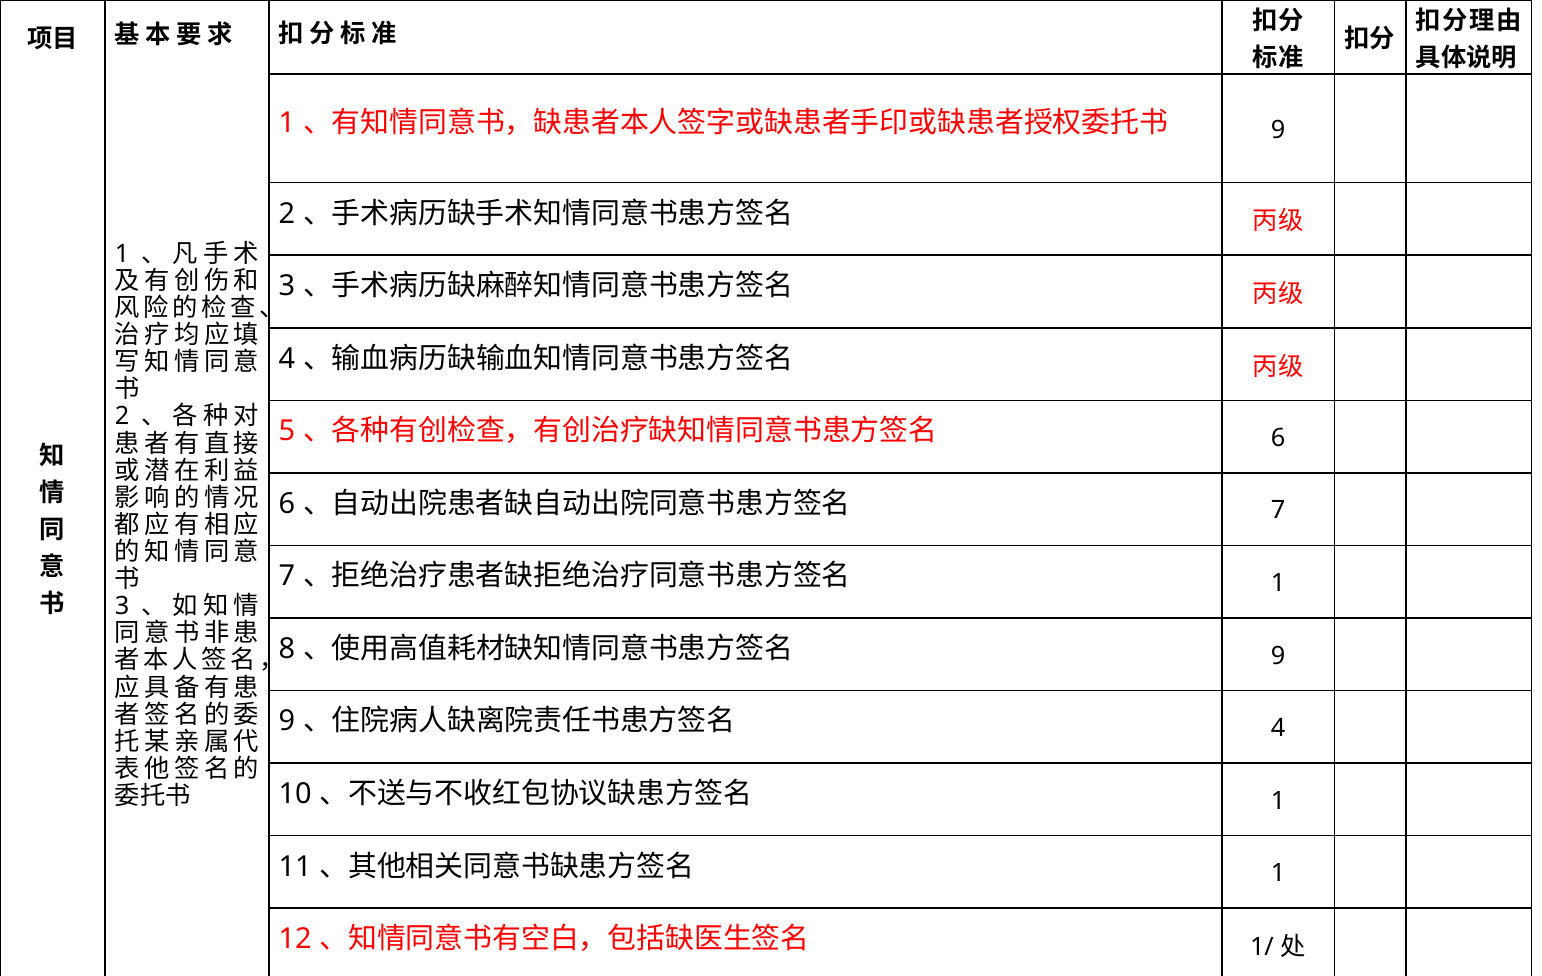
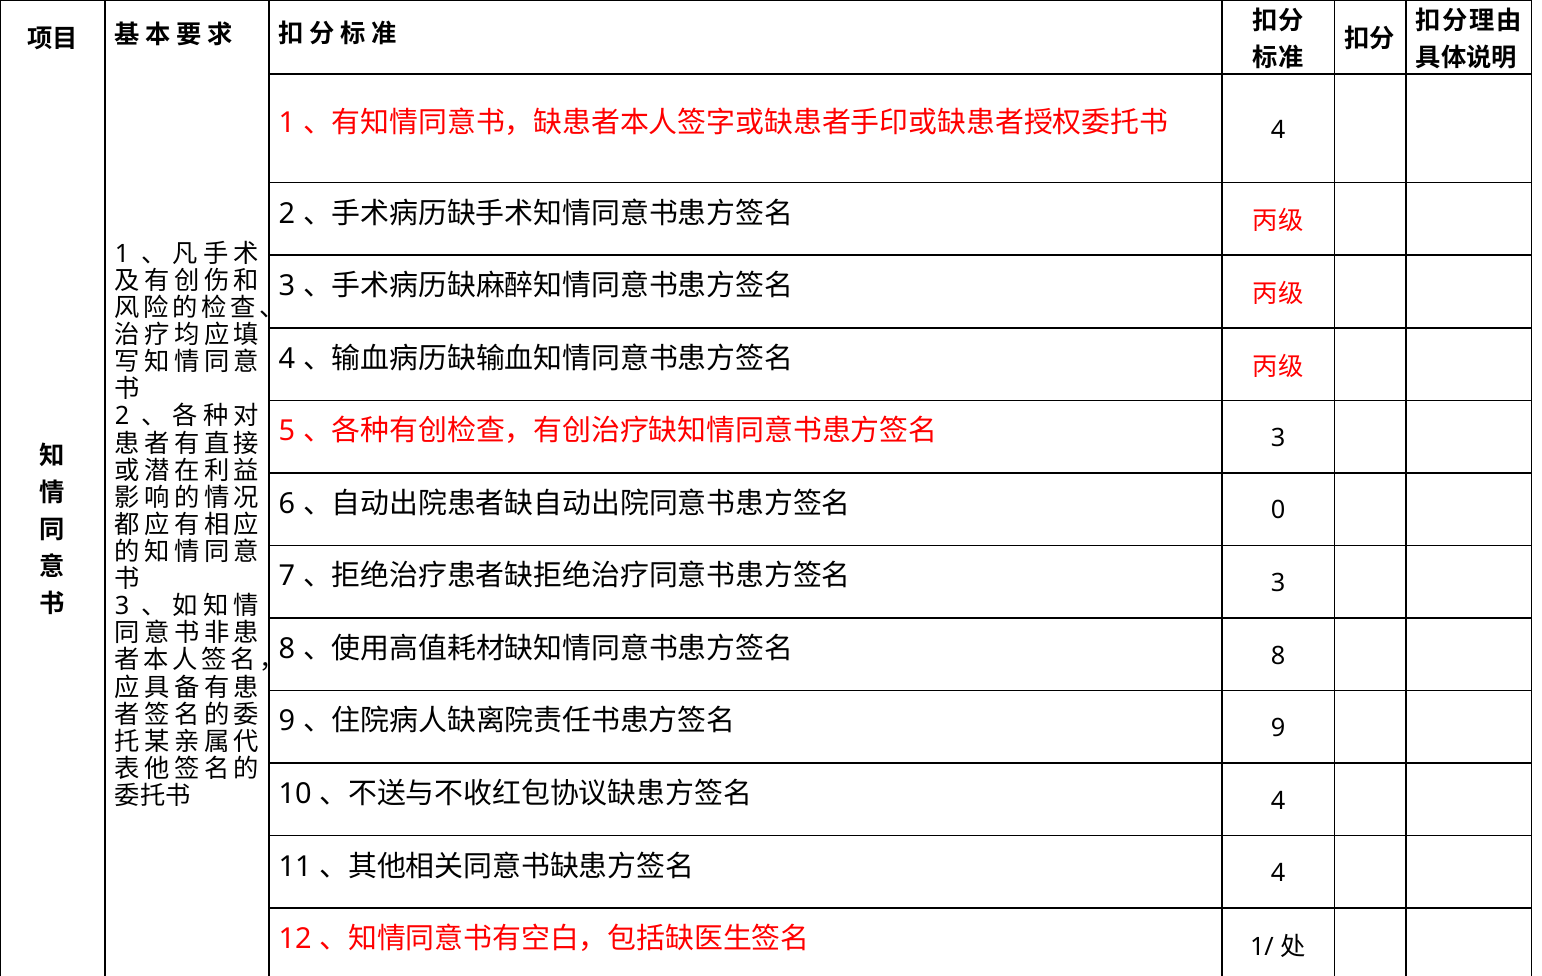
9: 9 -> 4 (1278, 130)
6: 6 -> 3 (1278, 438)
7: 7 -> 0 (1278, 510)
1: 1 -> 3 (1278, 583)
9: 9 -> 8 (1278, 656)
4: 4 -> 9 (1278, 728)
1: 1 -> 4 (1278, 801)
1: 1 -> 4 (1278, 873)
